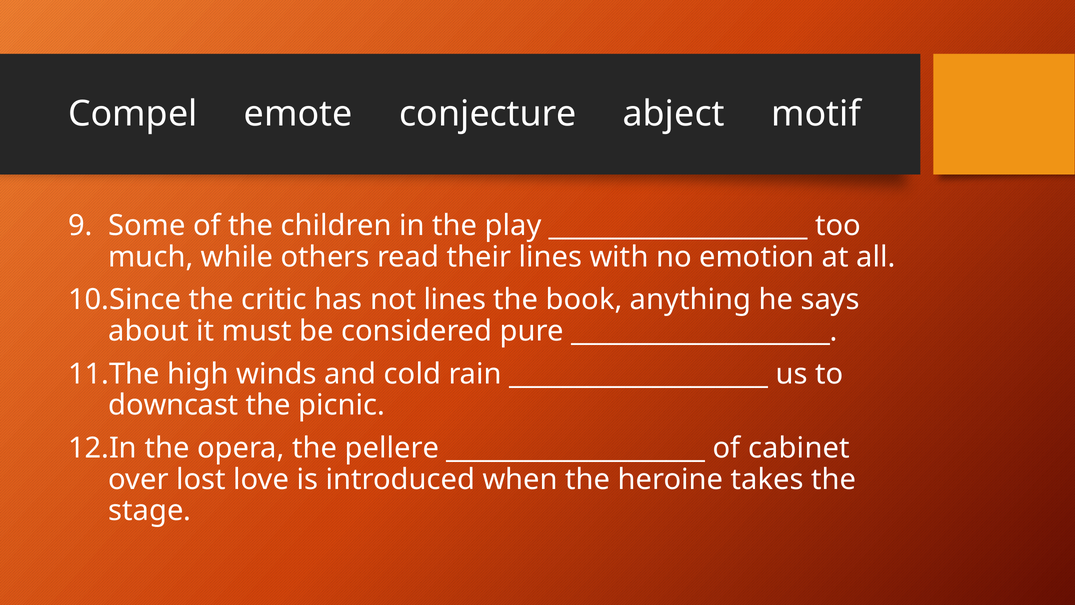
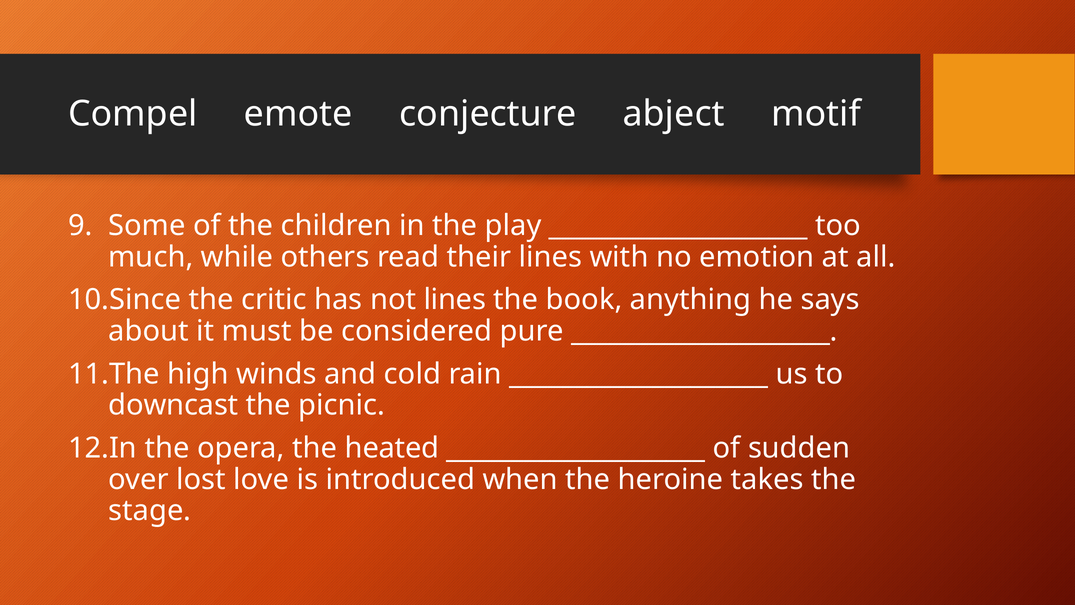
pellere: pellere -> heated (392, 448)
cabinet: cabinet -> sudden (799, 448)
